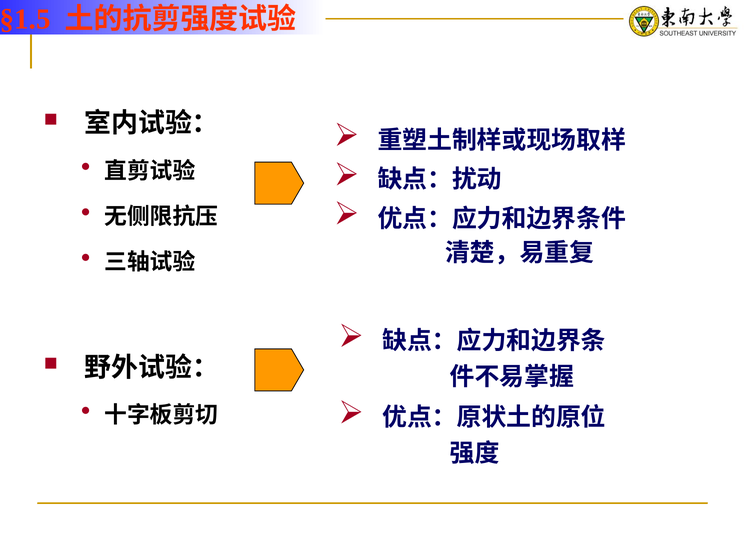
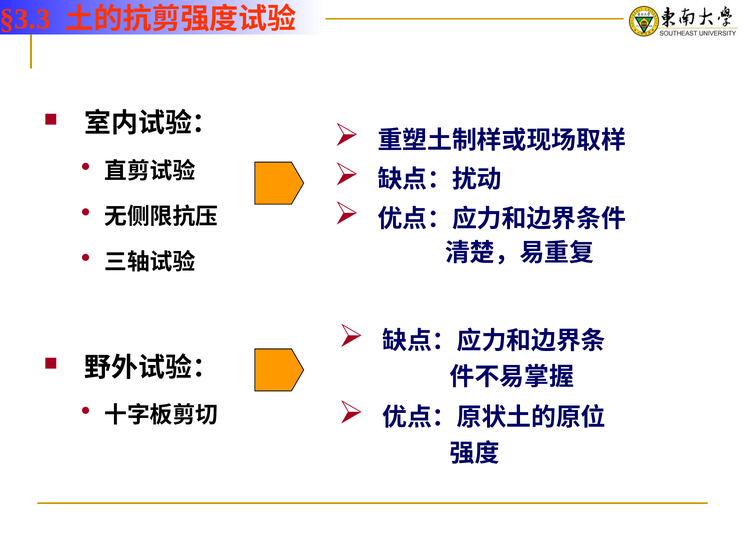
§1.5: §1.5 -> §3.3 (25, 19)
